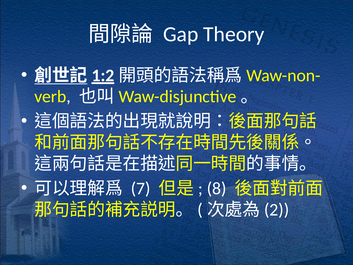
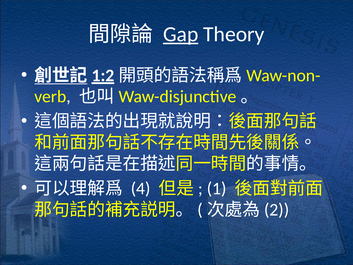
Gap underline: none -> present (181, 34)
7: 7 -> 4 (141, 188)
8: 8 -> 1 (217, 188)
